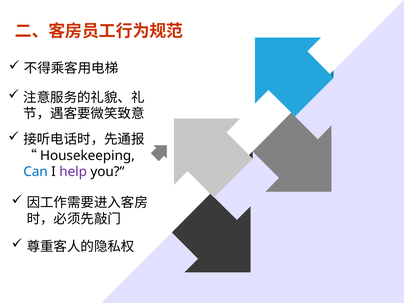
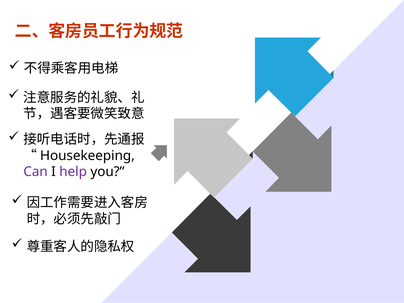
Can colour: blue -> purple (36, 172)
